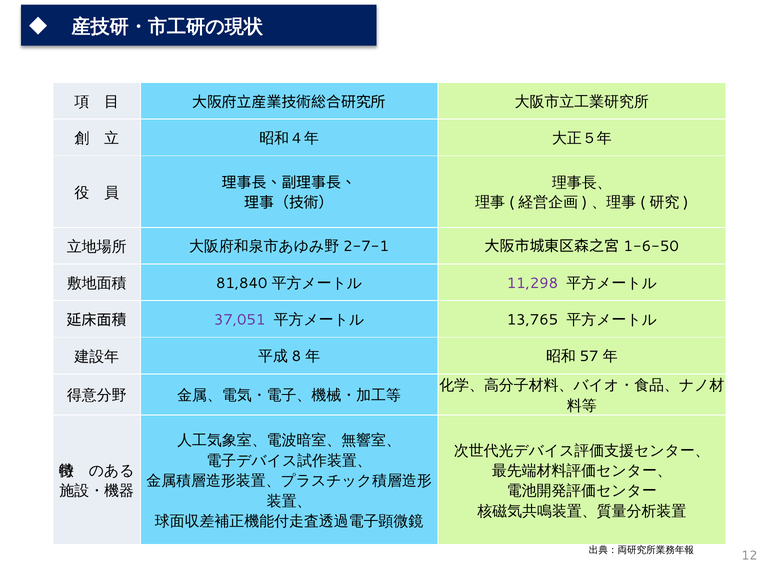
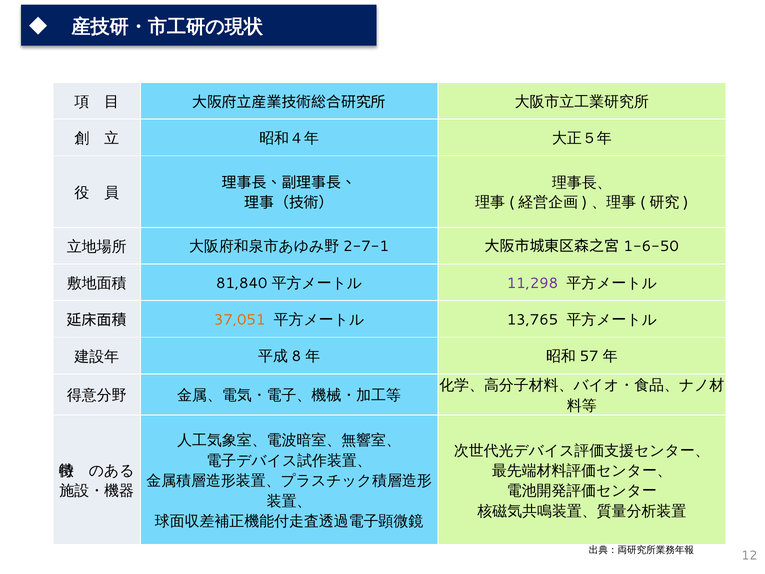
37,051 colour: purple -> orange (240, 320)
